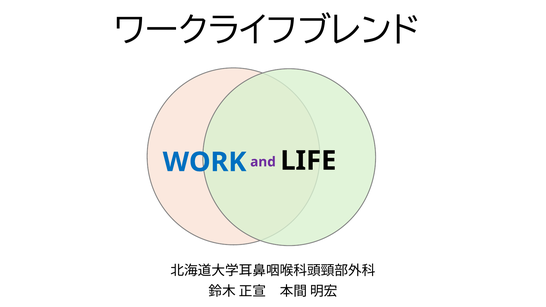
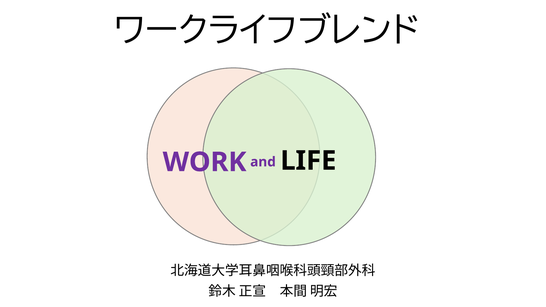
WORK colour: blue -> purple (205, 162)
